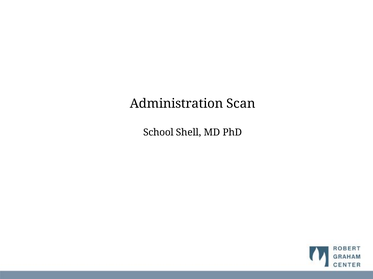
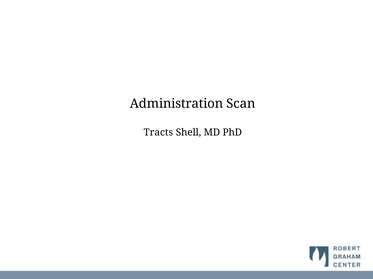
School: School -> Tracts (158, 133)
